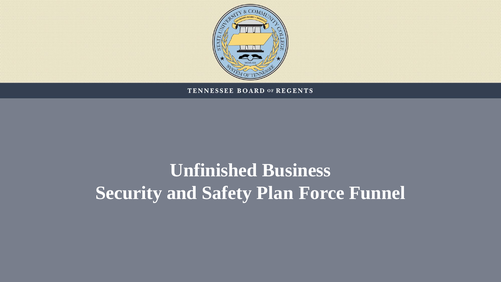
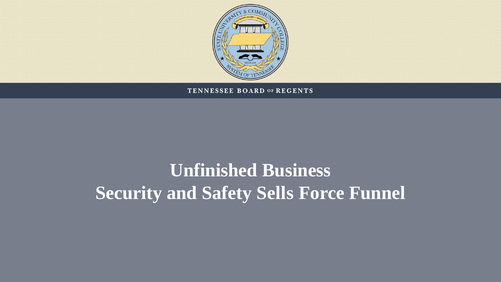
Plan: Plan -> Sells (275, 193)
